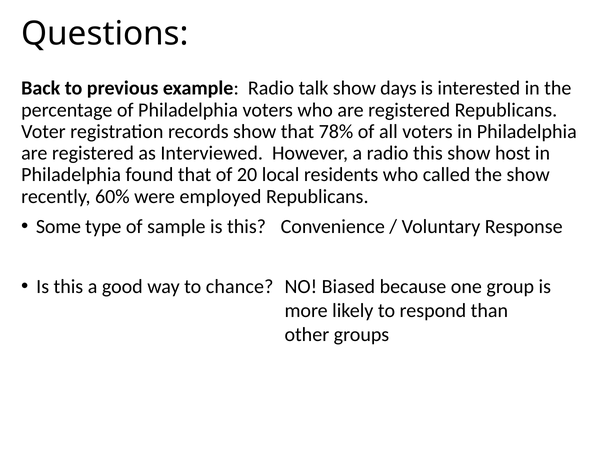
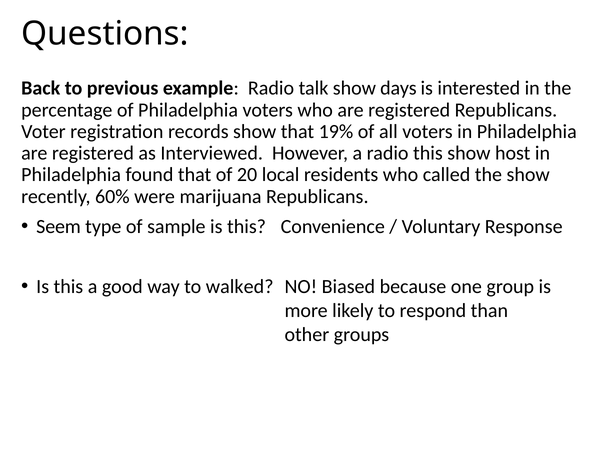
78%: 78% -> 19% (336, 131)
employed: employed -> marijuana (221, 196)
Some: Some -> Seem (59, 226)
chance: chance -> walked (240, 286)
